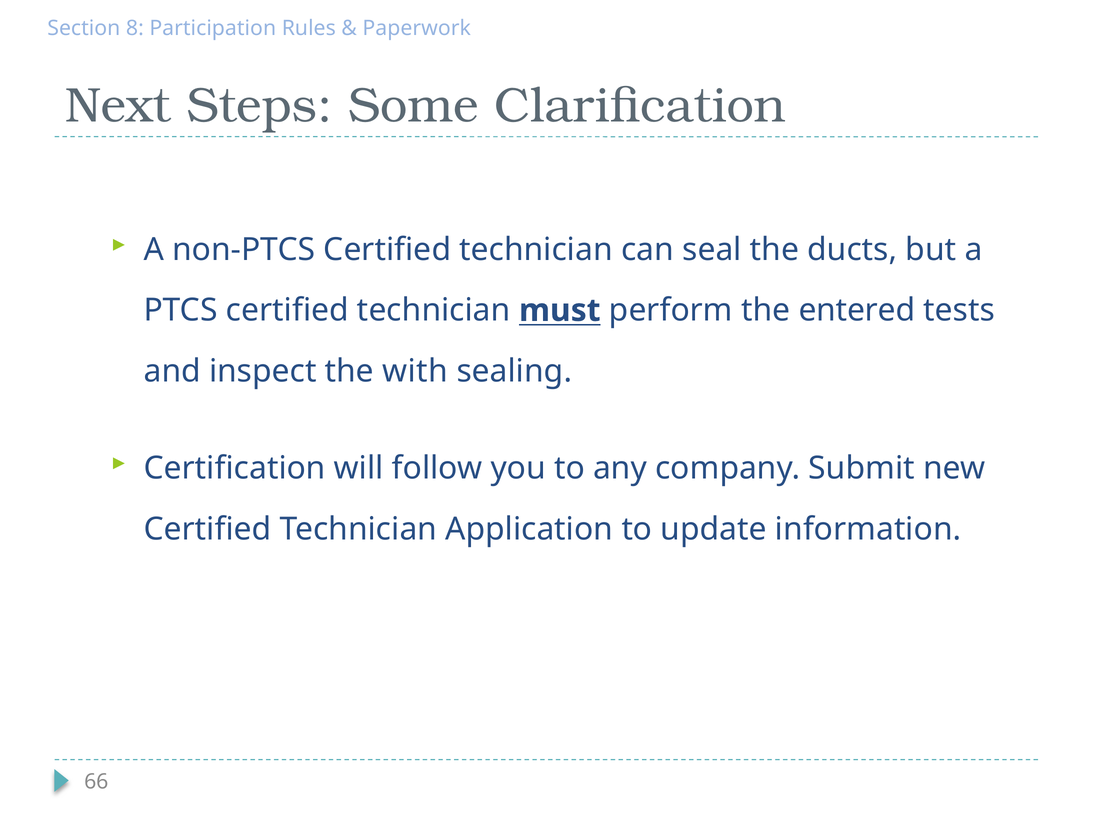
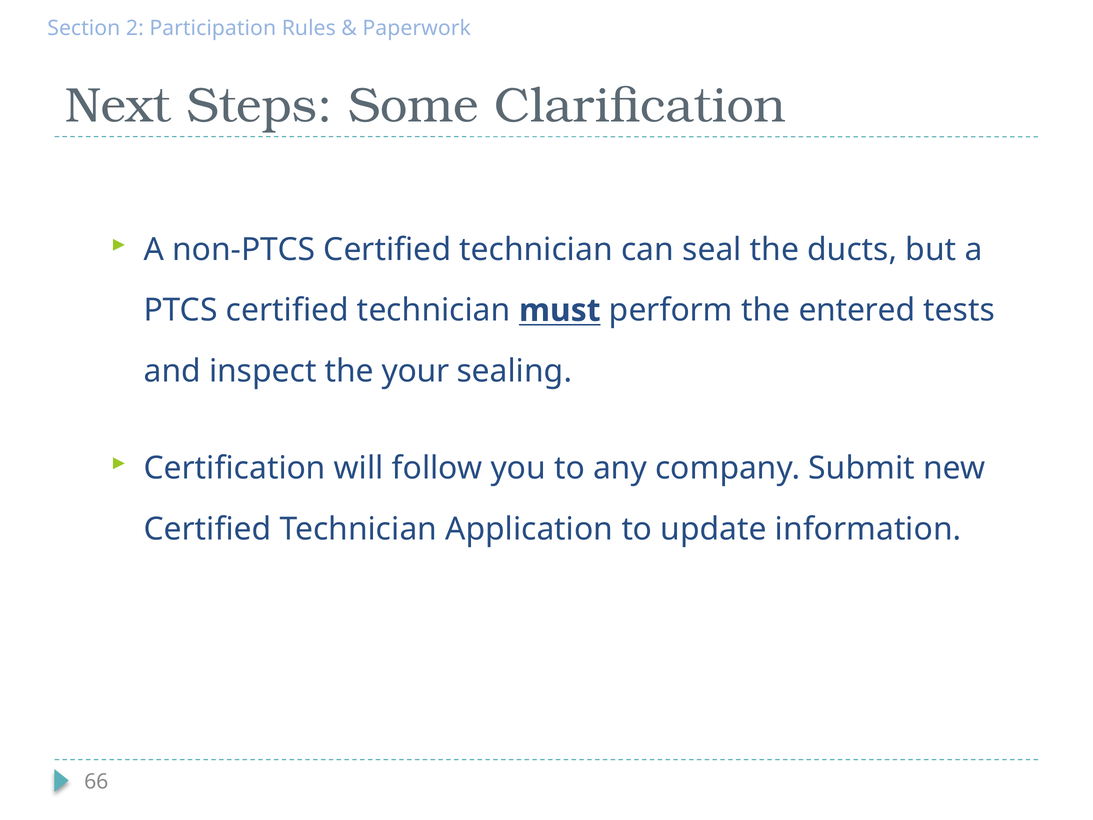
8: 8 -> 2 (135, 28)
with: with -> your (416, 371)
